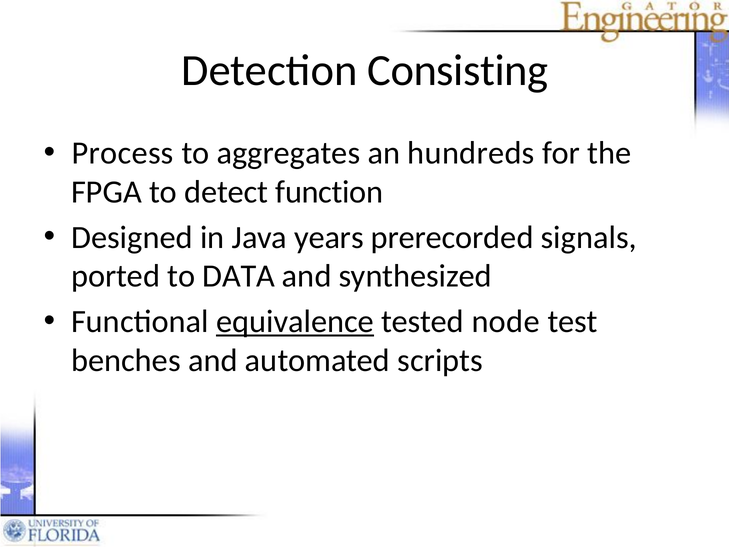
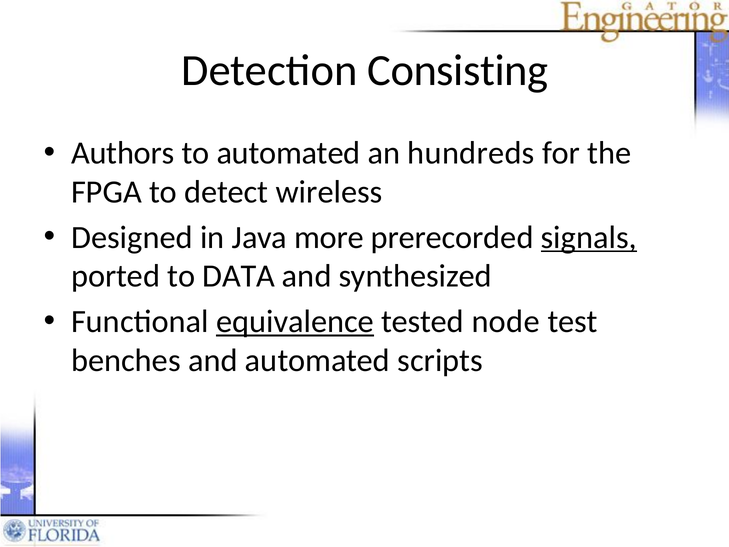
Process: Process -> Authors (123, 153)
to aggregates: aggregates -> automated (289, 153)
function: function -> wireless (329, 192)
years: years -> more (329, 237)
signals underline: none -> present (589, 237)
